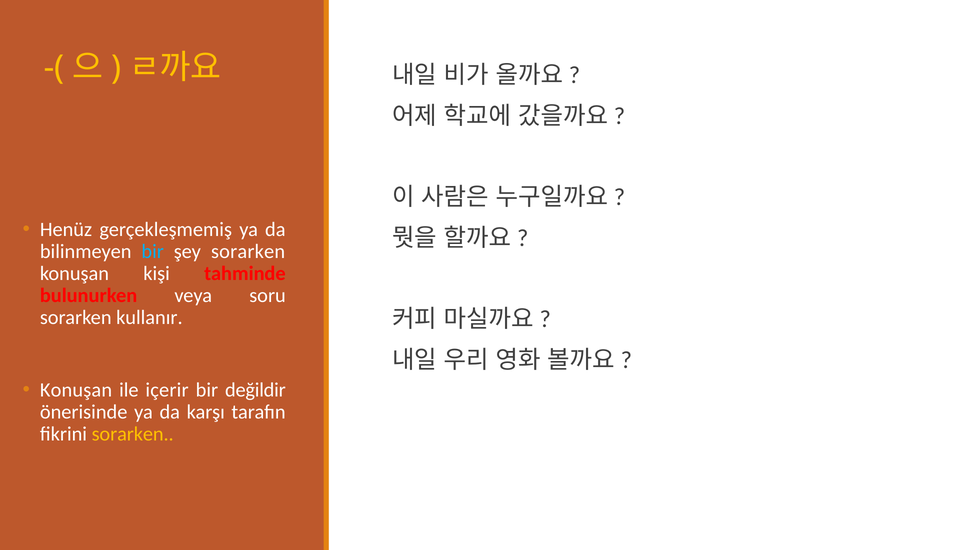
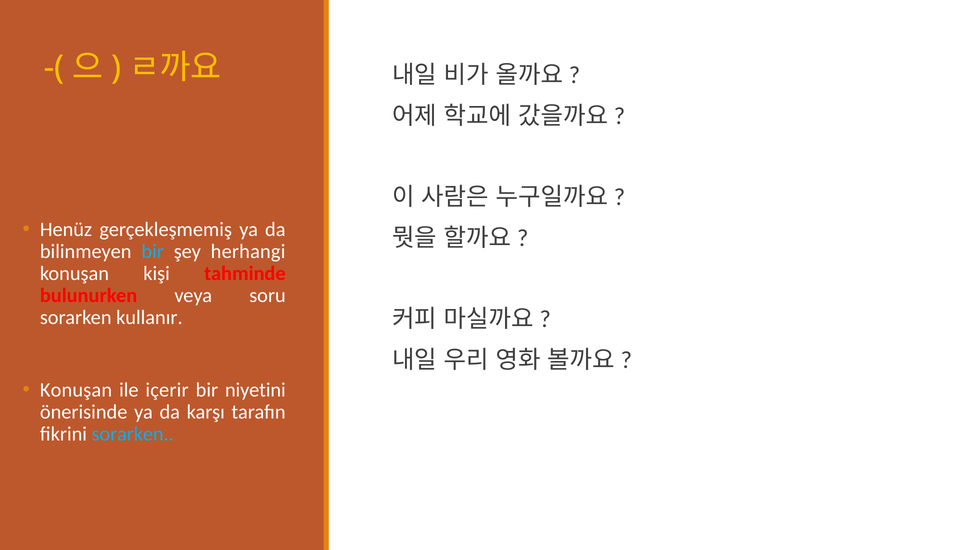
şey sorarken: sorarken -> herhangi (248, 251)
değildir: değildir -> niyetini (255, 390)
sorarken colour: yellow -> light blue (133, 434)
